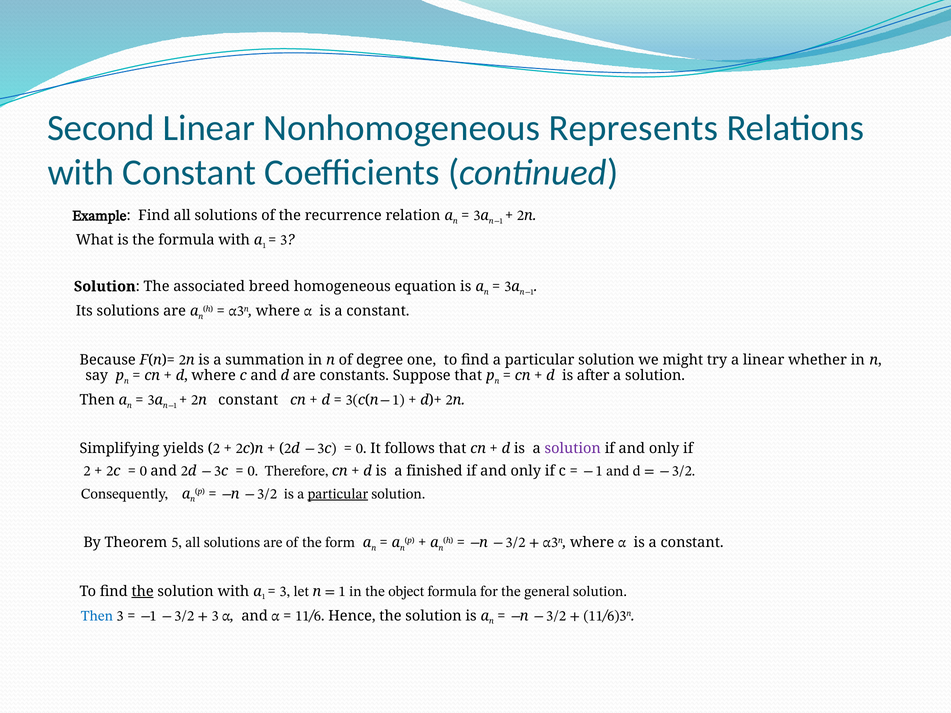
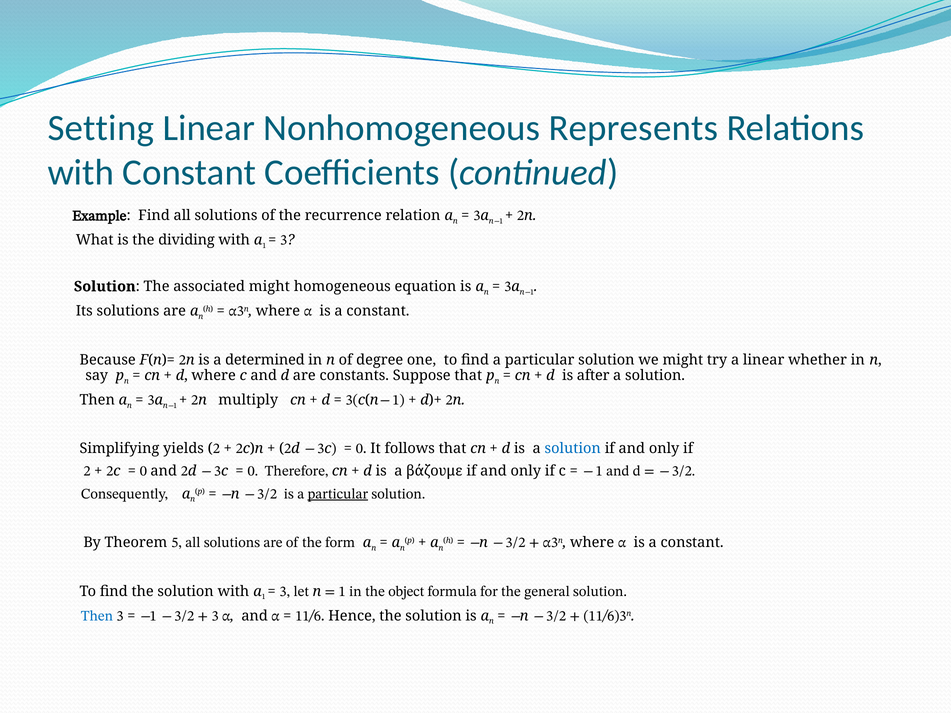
Second: Second -> Setting (101, 128)
the formula: formula -> dividing (187, 240)
associated breed: breed -> might (269, 287)
summation: summation -> determined (265, 360)
n constant: constant -> multiply (248, 400)
solution colour: purple -> blue (573, 449)
finished: finished -> βάζουμε (434, 471)
the underline: present -> none (143, 591)
